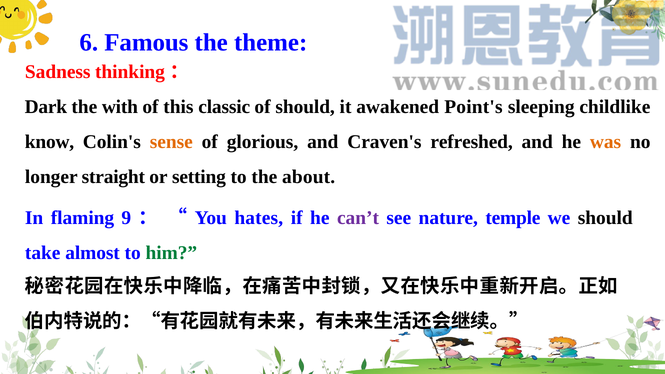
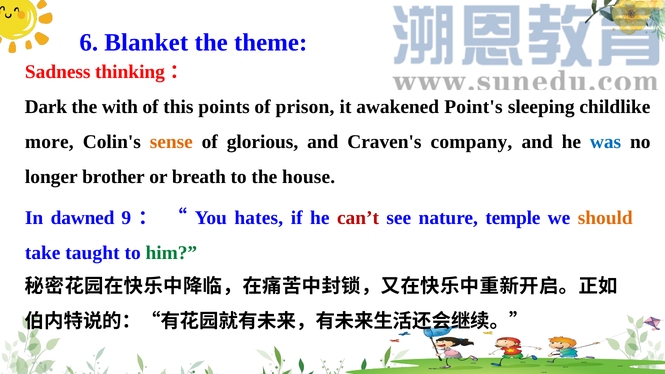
Famous: Famous -> Blanket (146, 42)
classic: classic -> points (224, 107)
of should: should -> prison (305, 107)
know: know -> more (49, 142)
refreshed: refreshed -> company (471, 142)
was colour: orange -> blue (606, 142)
straight: straight -> brother (113, 177)
setting: setting -> breath (199, 177)
about: about -> house (309, 177)
flaming: flaming -> dawned (83, 218)
can’t colour: purple -> red (358, 218)
should colour: black -> orange (605, 218)
almost: almost -> taught (92, 253)
